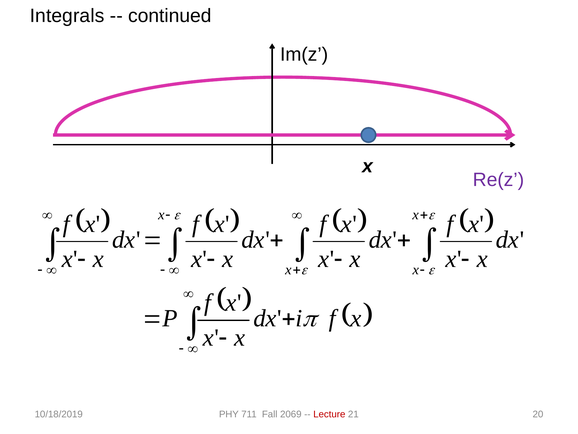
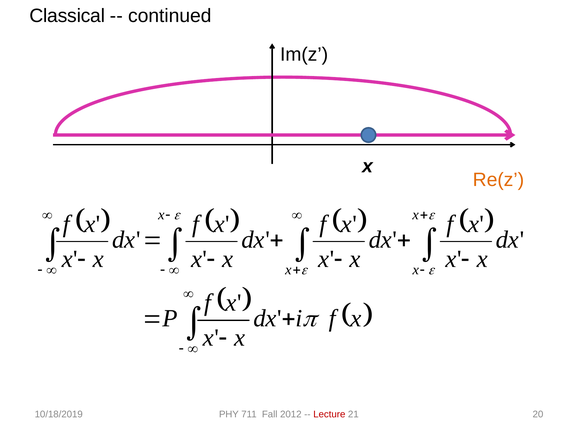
Integrals: Integrals -> Classical (67, 16)
Re(z colour: purple -> orange (499, 180)
2069: 2069 -> 2012 (291, 414)
